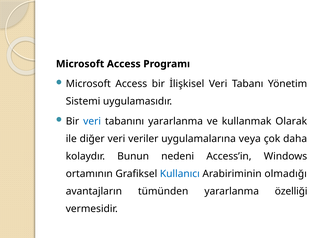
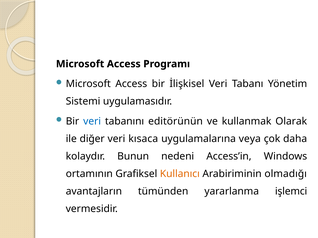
tabanını yararlanma: yararlanma -> editörünün (175, 121)
veriler: veriler -> kısaca (143, 139)
Kullanıcı colour: blue -> orange (180, 174)
özelliği: özelliği -> işlemci (291, 192)
